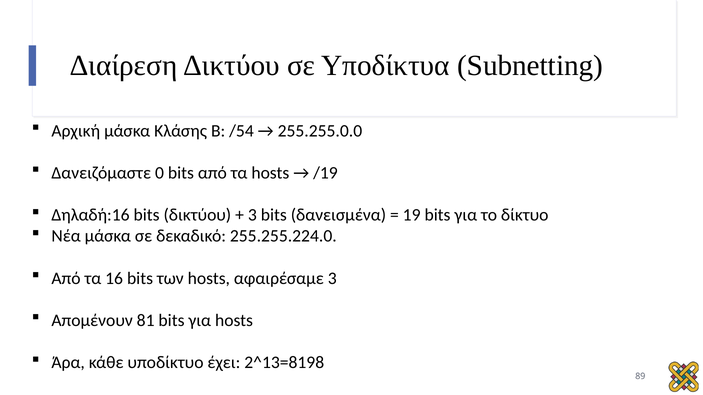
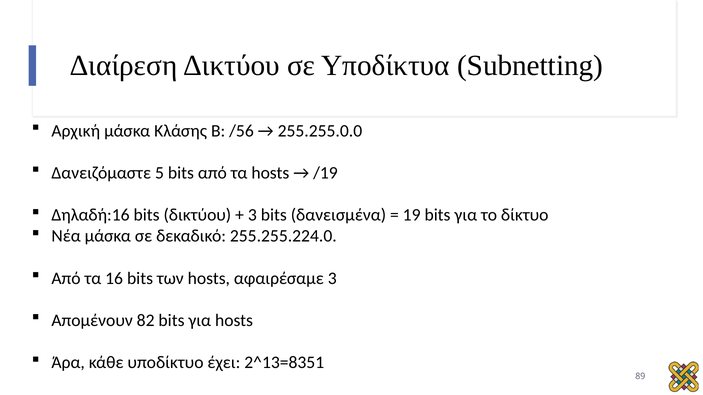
/54: /54 -> /56 (241, 131)
0: 0 -> 5 (159, 173)
81: 81 -> 82 (146, 321)
2^13=8198: 2^13=8198 -> 2^13=8351 (284, 363)
